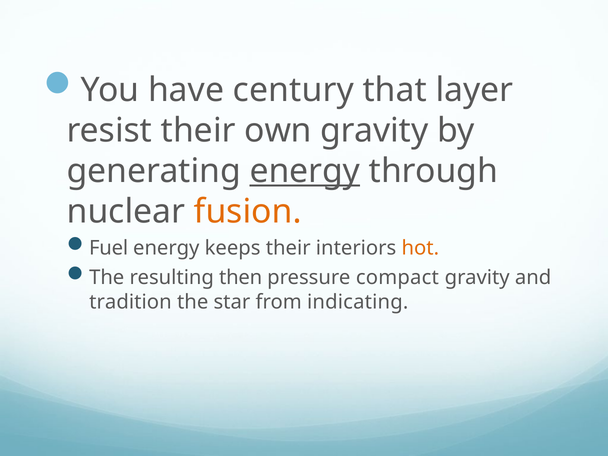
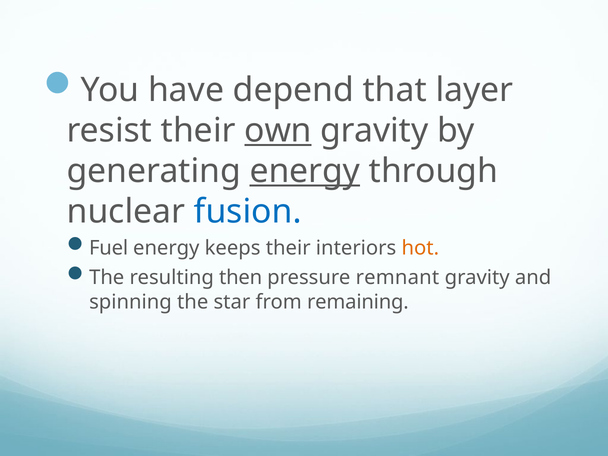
century: century -> depend (293, 90)
own underline: none -> present (278, 130)
fusion colour: orange -> blue (248, 212)
compact: compact -> remnant (397, 277)
tradition: tradition -> spinning (130, 302)
indicating: indicating -> remaining (358, 302)
